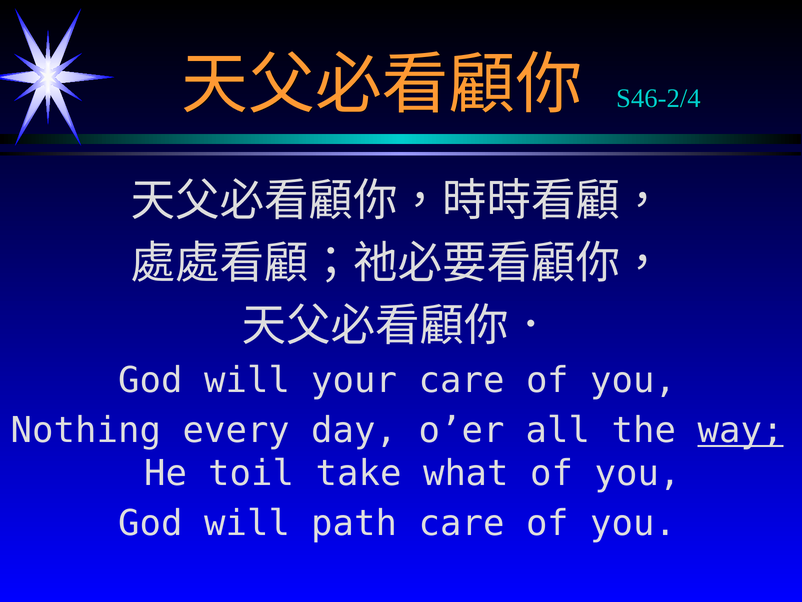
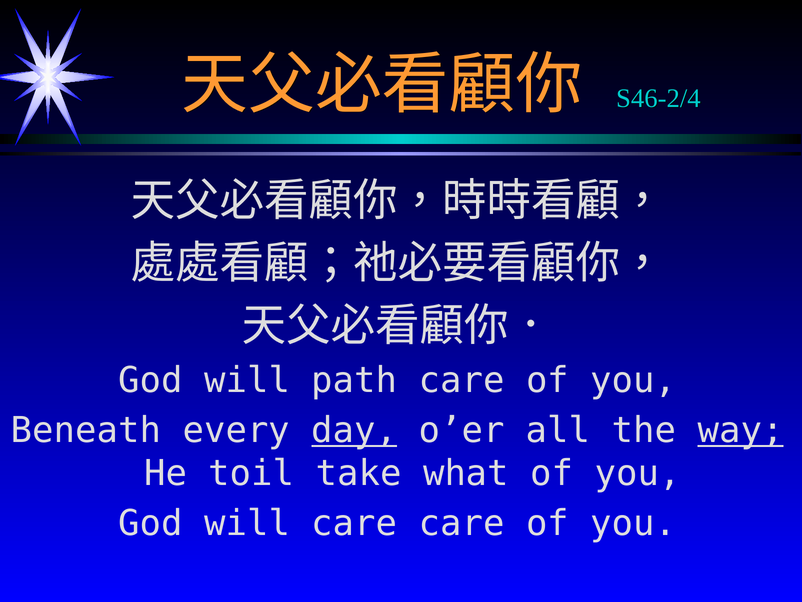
your: your -> path (354, 380)
Nothing: Nothing -> Beneath (86, 430)
day underline: none -> present (354, 430)
will path: path -> care (354, 523)
